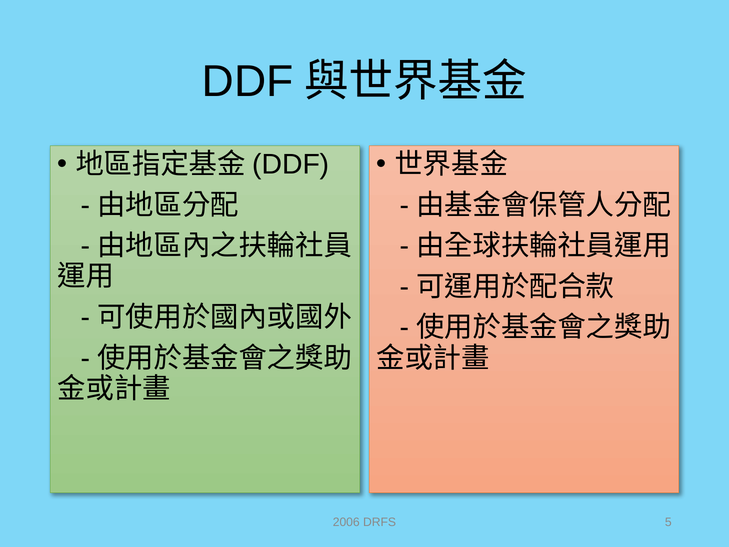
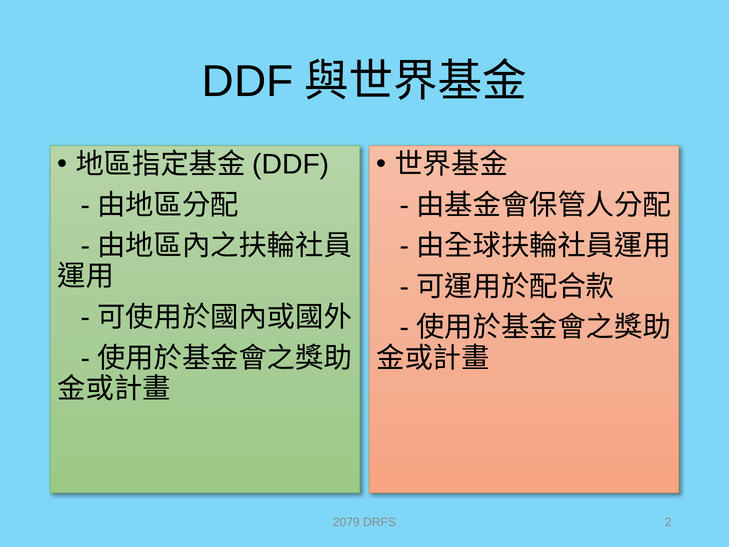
2006: 2006 -> 2079 (346, 522)
5: 5 -> 2 (668, 522)
